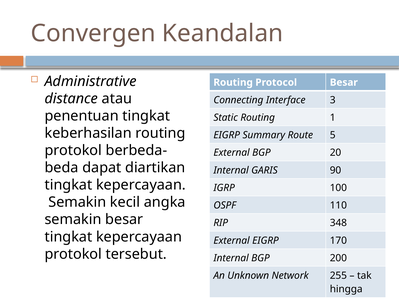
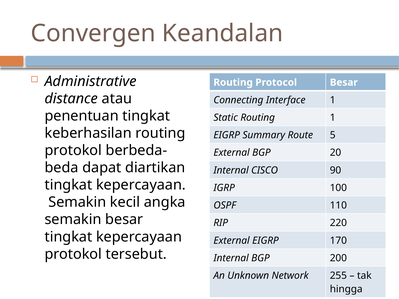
Interface 3: 3 -> 1 (333, 100)
GARIS: GARIS -> CISCO (265, 170)
348: 348 -> 220 (338, 223)
